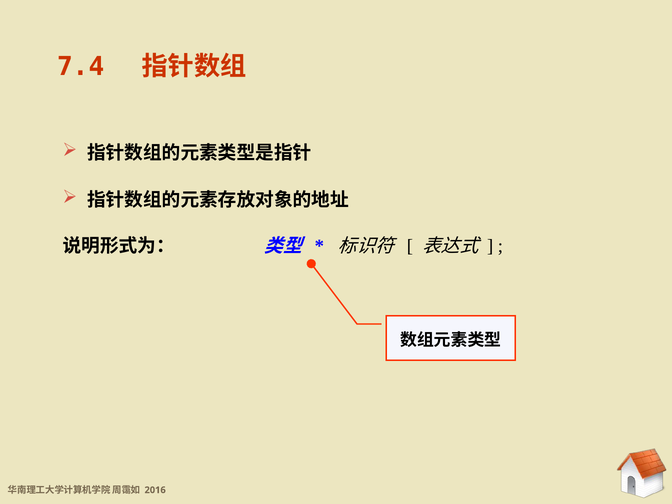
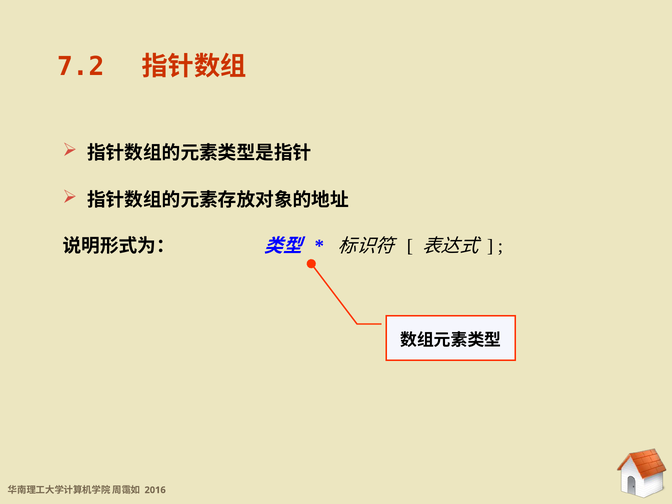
7.4: 7.4 -> 7.2 (81, 66)
